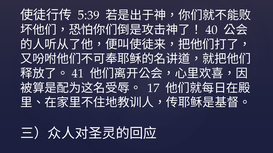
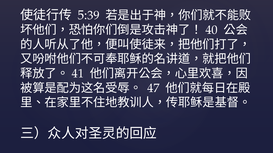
17: 17 -> 47 (153, 88)
